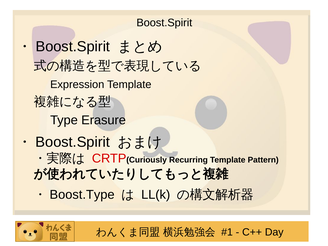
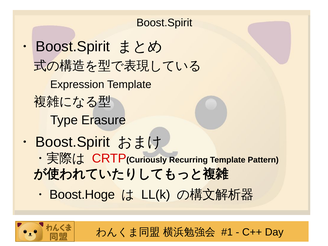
Boost.Type: Boost.Type -> Boost.Hoge (82, 195)
